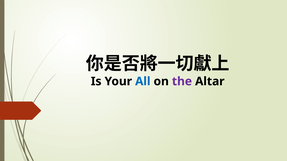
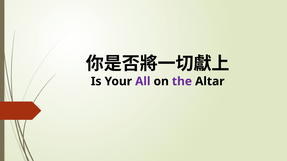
All colour: blue -> purple (143, 82)
